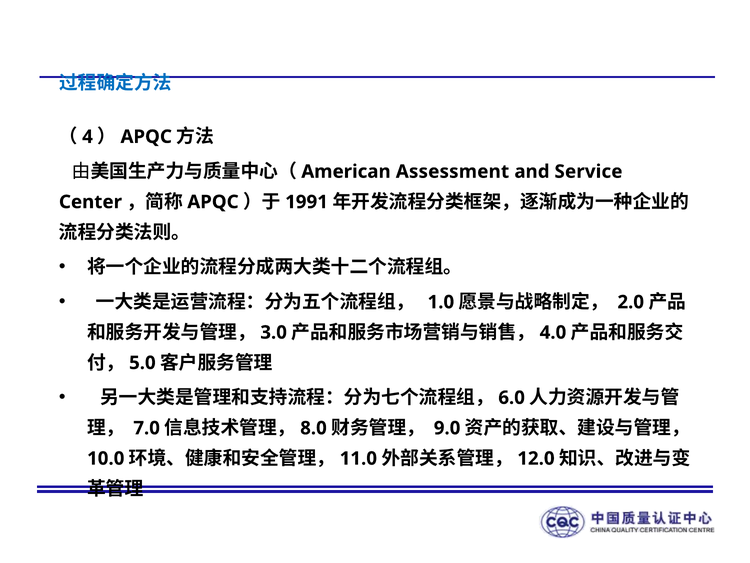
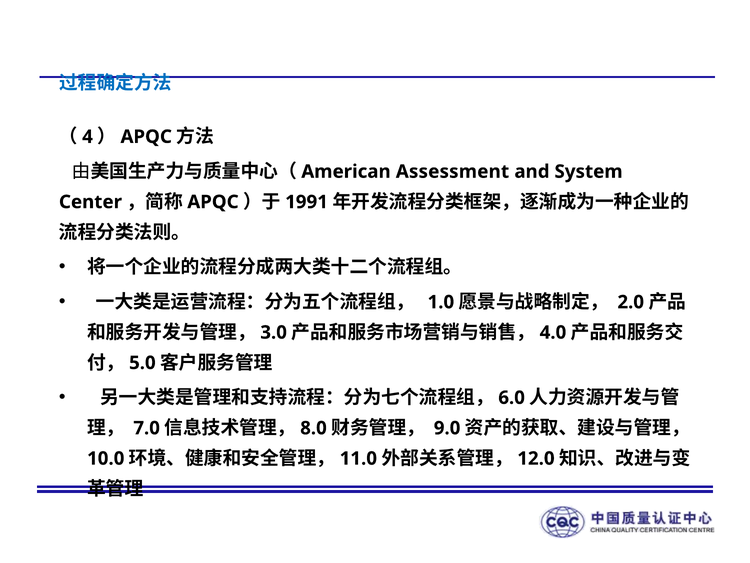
Service: Service -> System (589, 171)
